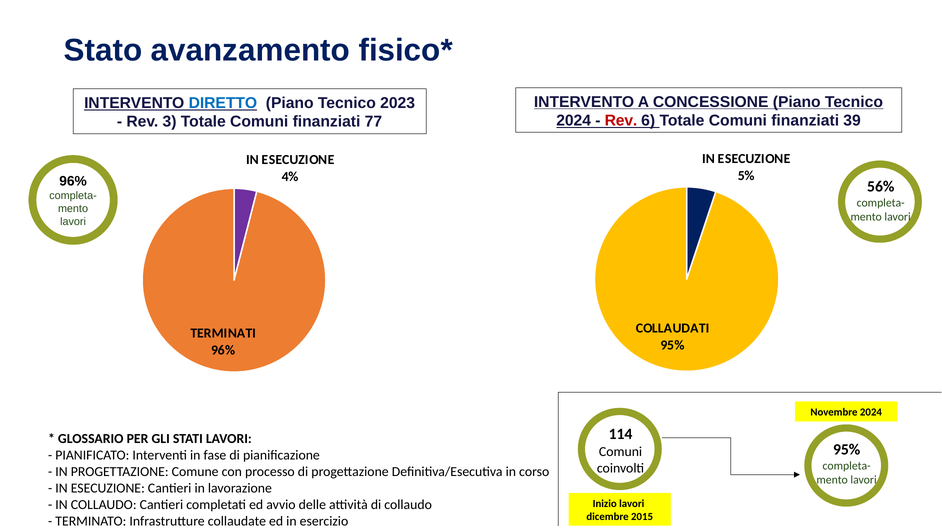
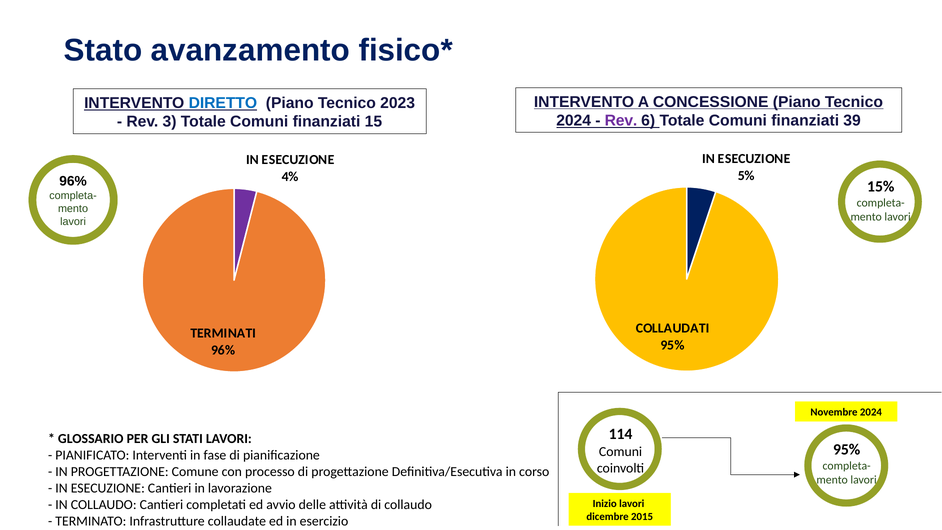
Rev colour: red -> purple (621, 121)
77: 77 -> 15 (373, 122)
56%: 56% -> 15% (881, 187)
